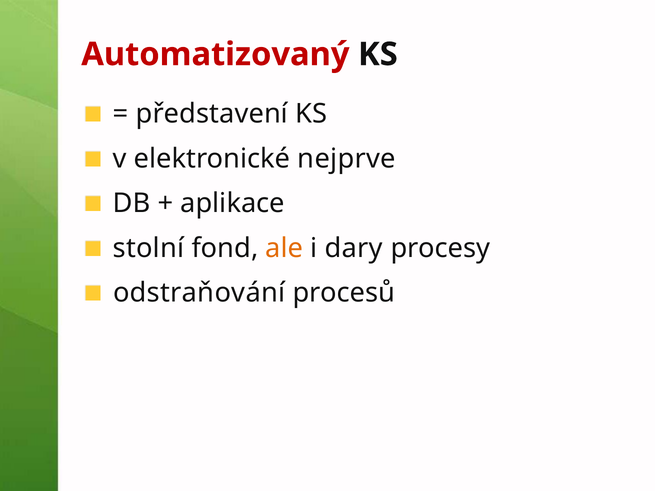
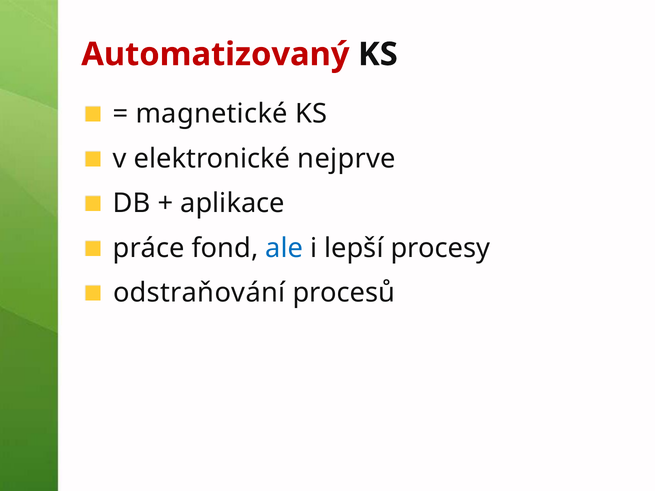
představení: představení -> magnetické (212, 114)
stolní: stolní -> práce (149, 248)
ale colour: orange -> blue (284, 248)
dary: dary -> lepší (354, 248)
